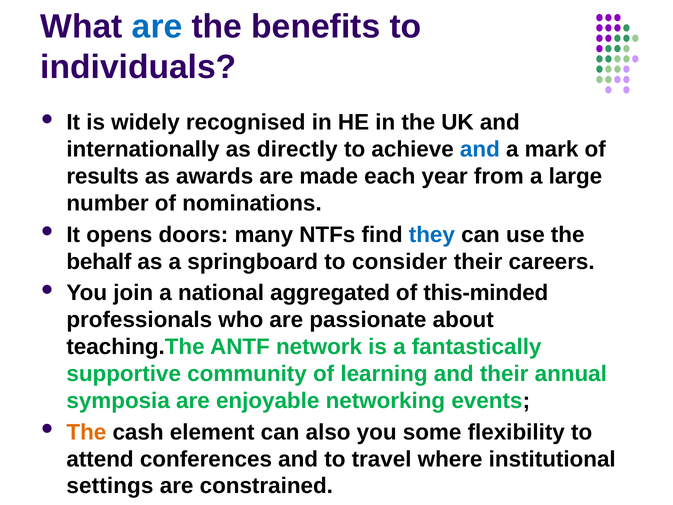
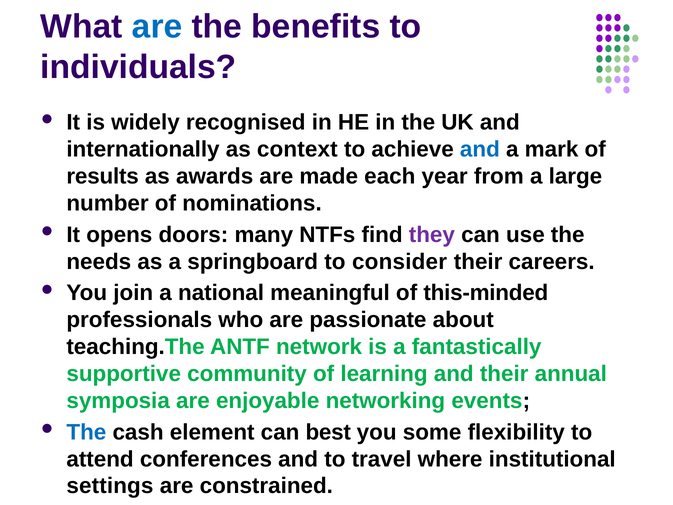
directly: directly -> context (297, 149)
they colour: blue -> purple (432, 235)
behalf: behalf -> needs (99, 261)
aggregated: aggregated -> meaningful (330, 293)
The colour: orange -> blue (86, 432)
also: also -> best (328, 432)
